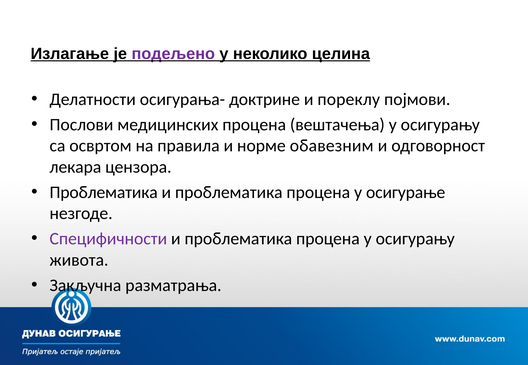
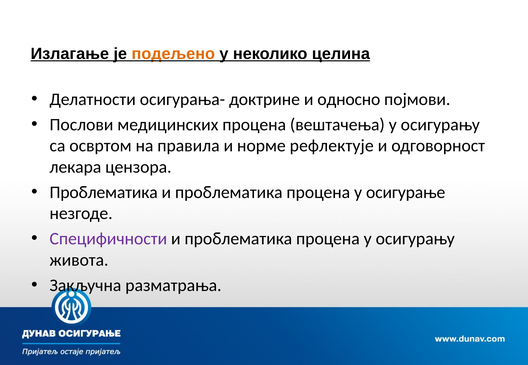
подељено colour: purple -> orange (173, 54)
пореклу: пореклу -> односно (349, 100)
обавезним: обавезним -> рефлектује (332, 146)
